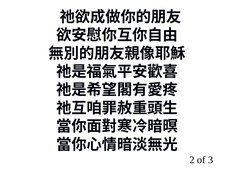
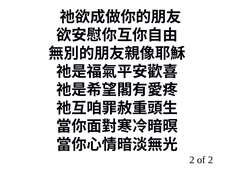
of 3: 3 -> 2 (210, 160)
